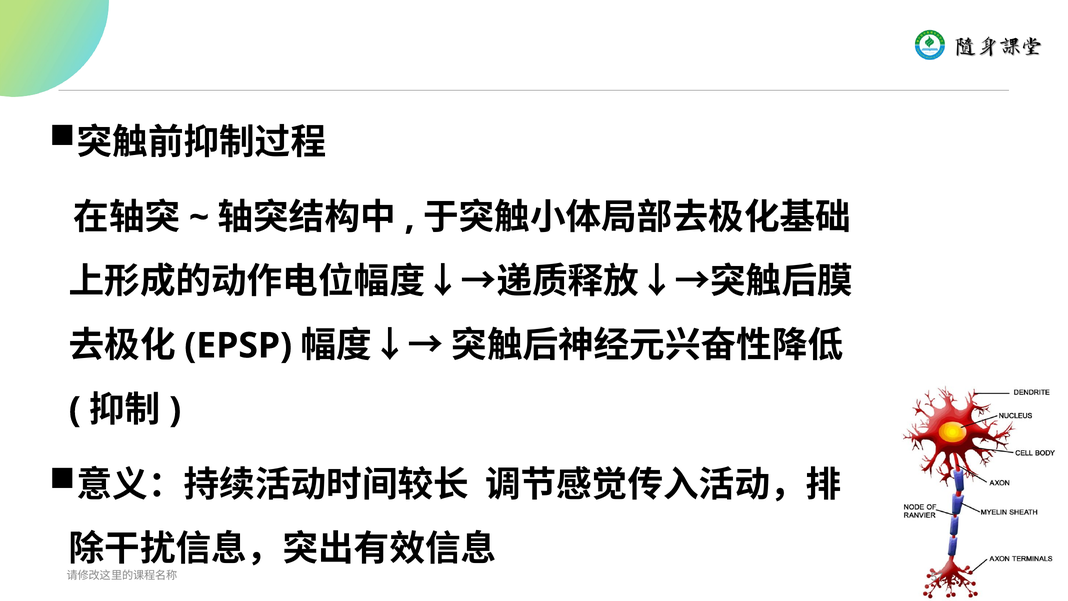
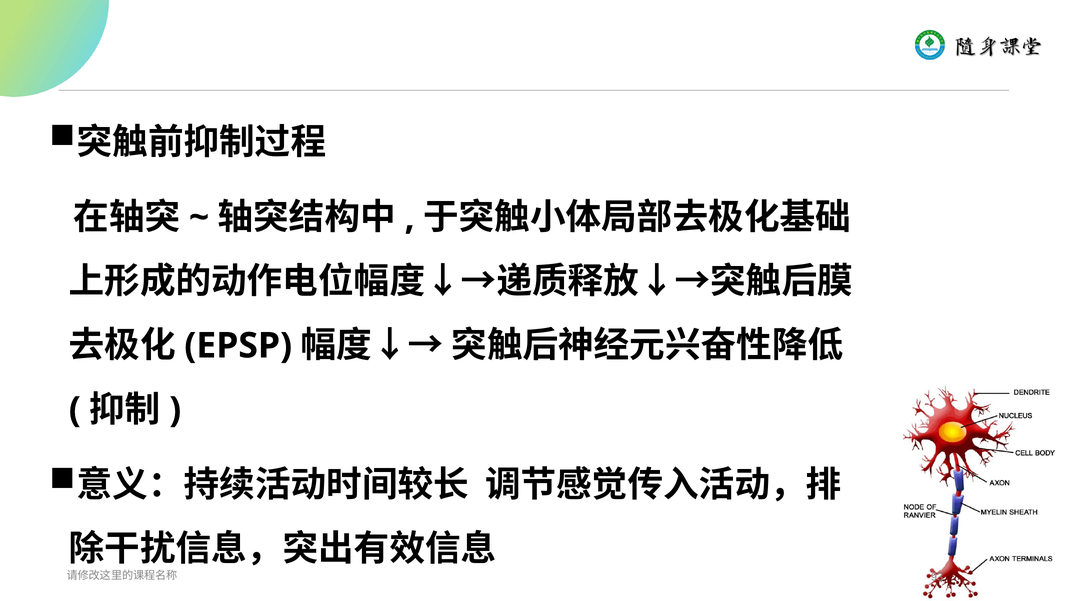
57: 57 -> 93 (937, 577)
